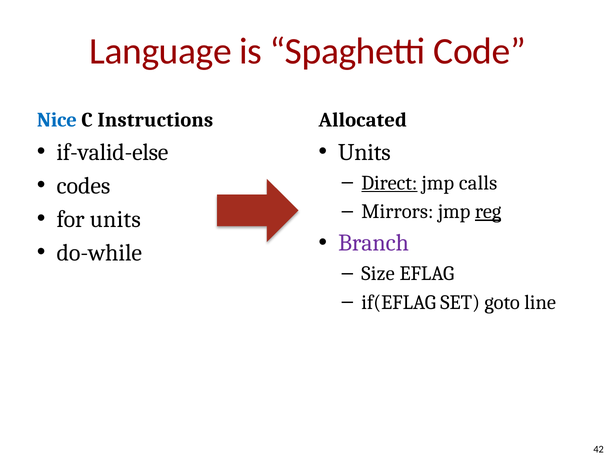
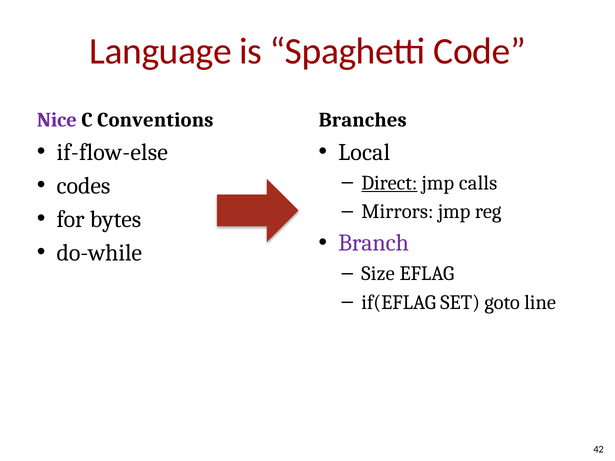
Nice colour: blue -> purple (57, 120)
Instructions: Instructions -> Conventions (155, 120)
Allocated: Allocated -> Branches (363, 120)
if-valid-else: if-valid-else -> if-flow-else (112, 152)
Units: Units -> Local (364, 152)
reg underline: present -> none (488, 212)
for units: units -> bytes (116, 219)
